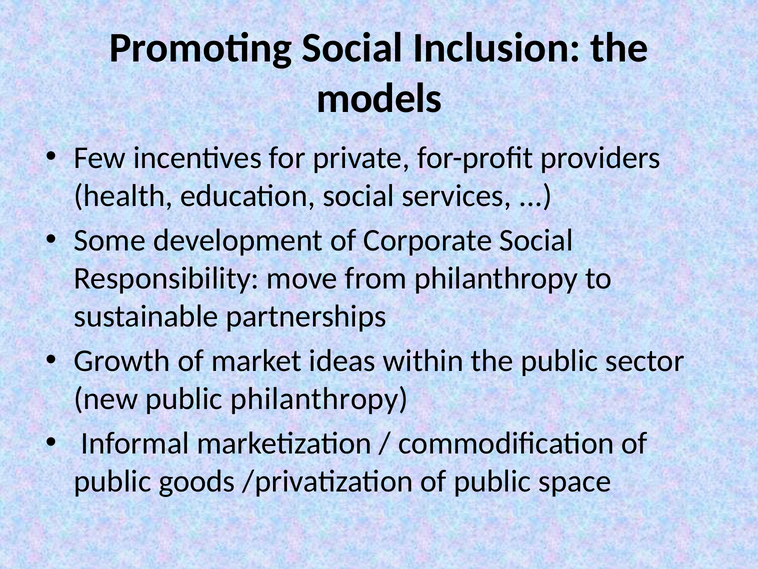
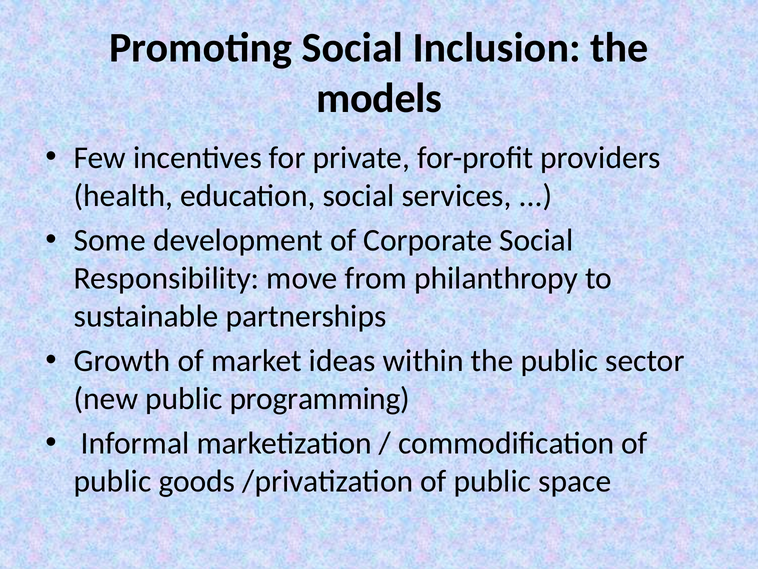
public philanthropy: philanthropy -> programming (320, 398)
